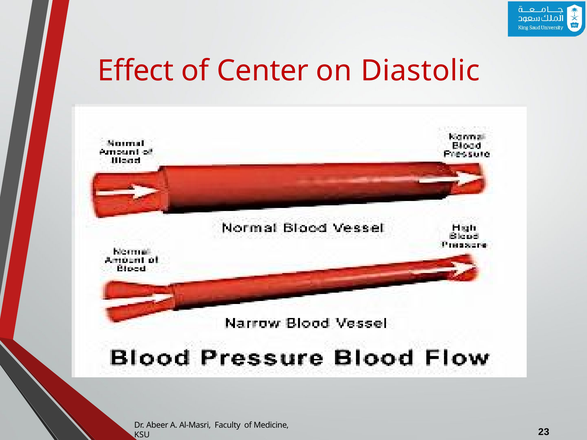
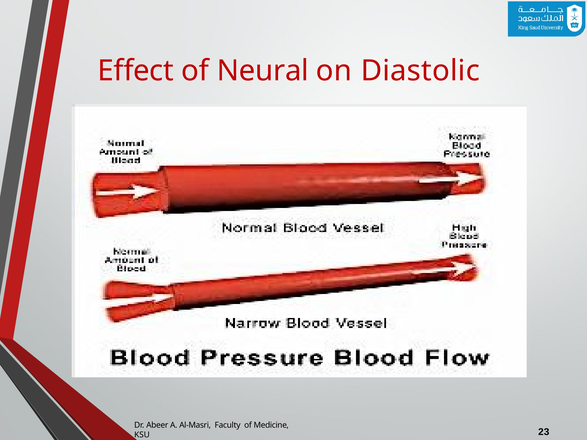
Center: Center -> Neural (263, 71)
